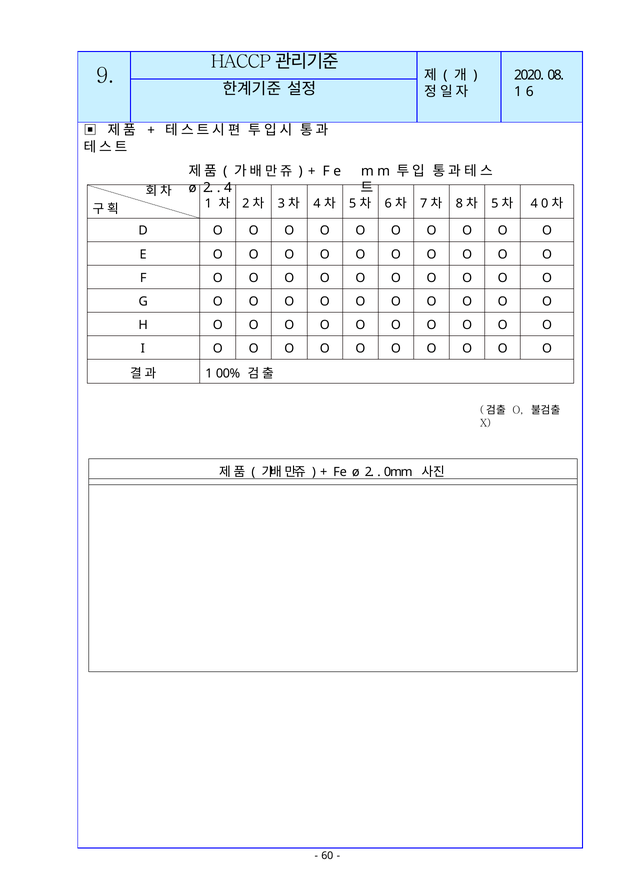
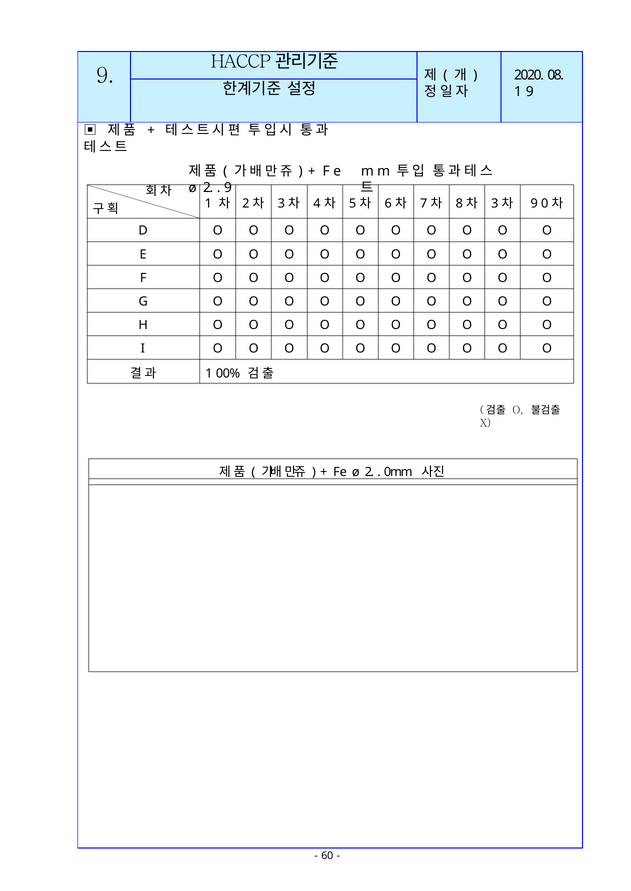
1 6: 6 -> 9 (530, 92)
4: 4 -> 9 (228, 188)
5: 5 -> 3 (495, 204)
4: 4 -> 9 (534, 204)
